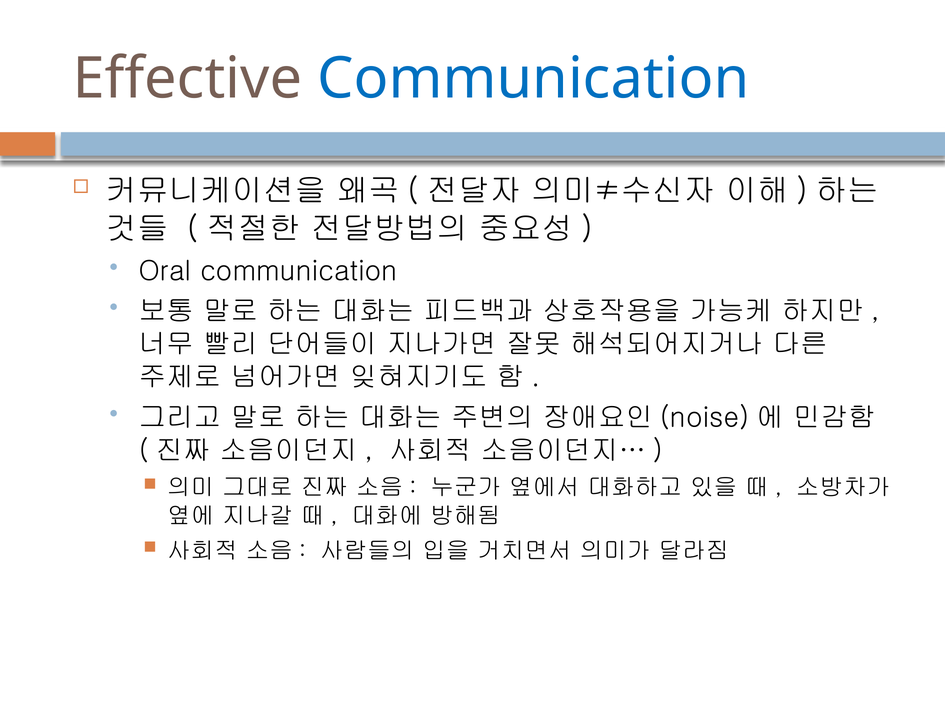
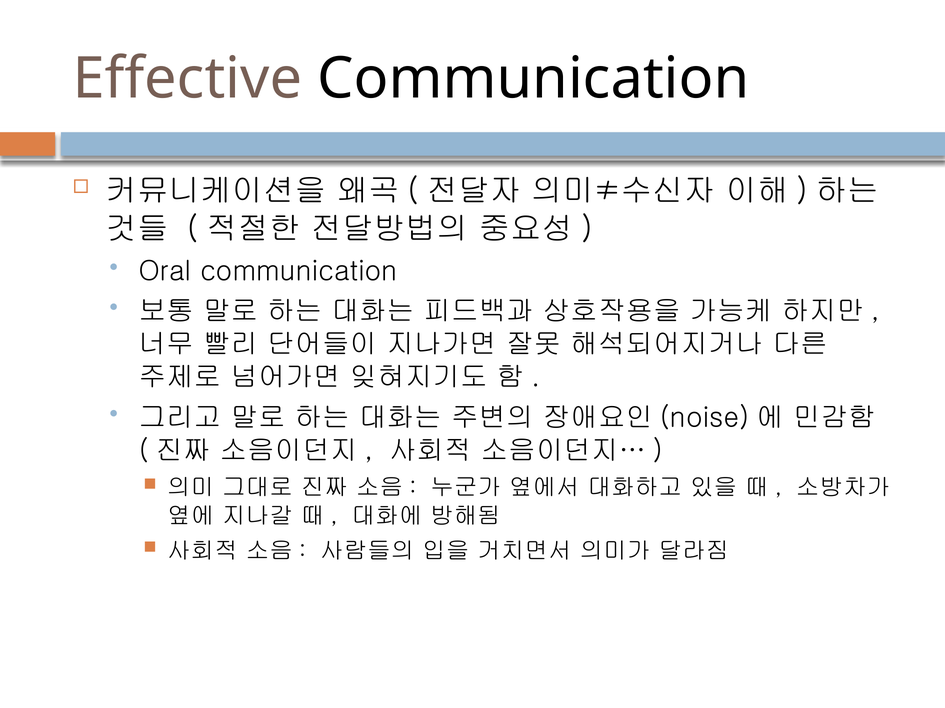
Communication colour: blue -> black (533, 79)
